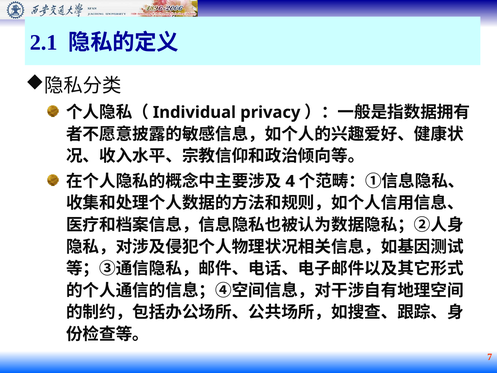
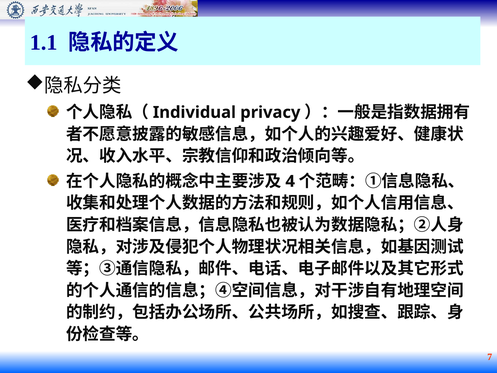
2.1: 2.1 -> 1.1 (44, 42)
